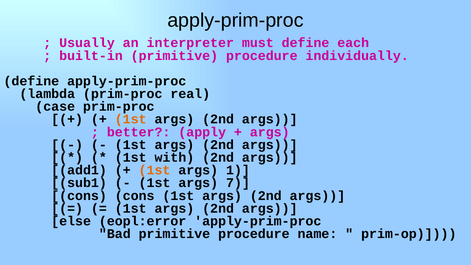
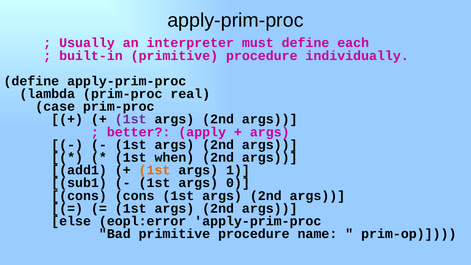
1st colour: orange -> purple (131, 119)
with: with -> when (174, 157)
7: 7 -> 0 (238, 183)
